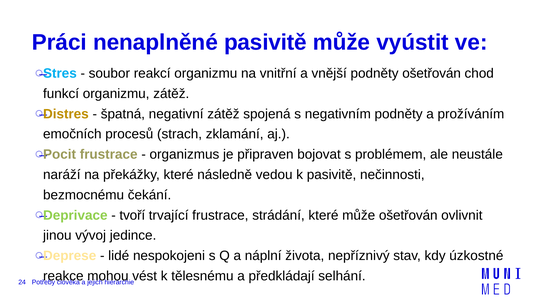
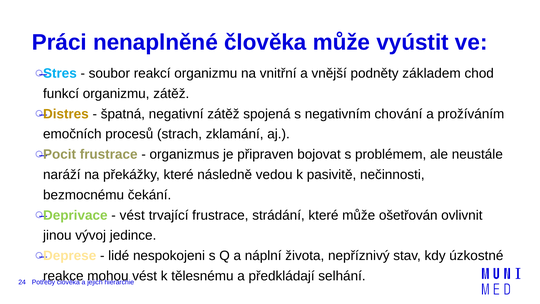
nenaplněné pasivitě: pasivitě -> člověka (265, 42)
podněty ošetřován: ošetřován -> základem (432, 73)
negativním podněty: podněty -> chování (399, 114)
tvoří: tvoří -> vést (132, 215)
